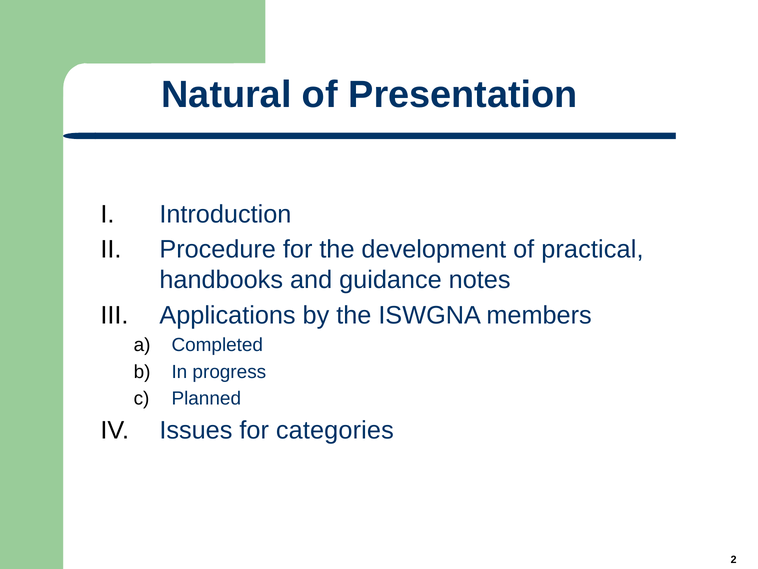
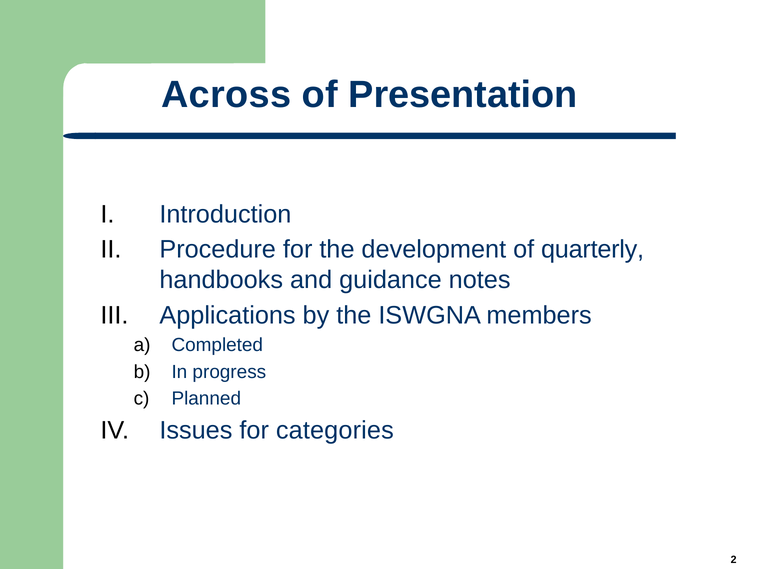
Natural: Natural -> Across (226, 95)
practical: practical -> quarterly (593, 249)
